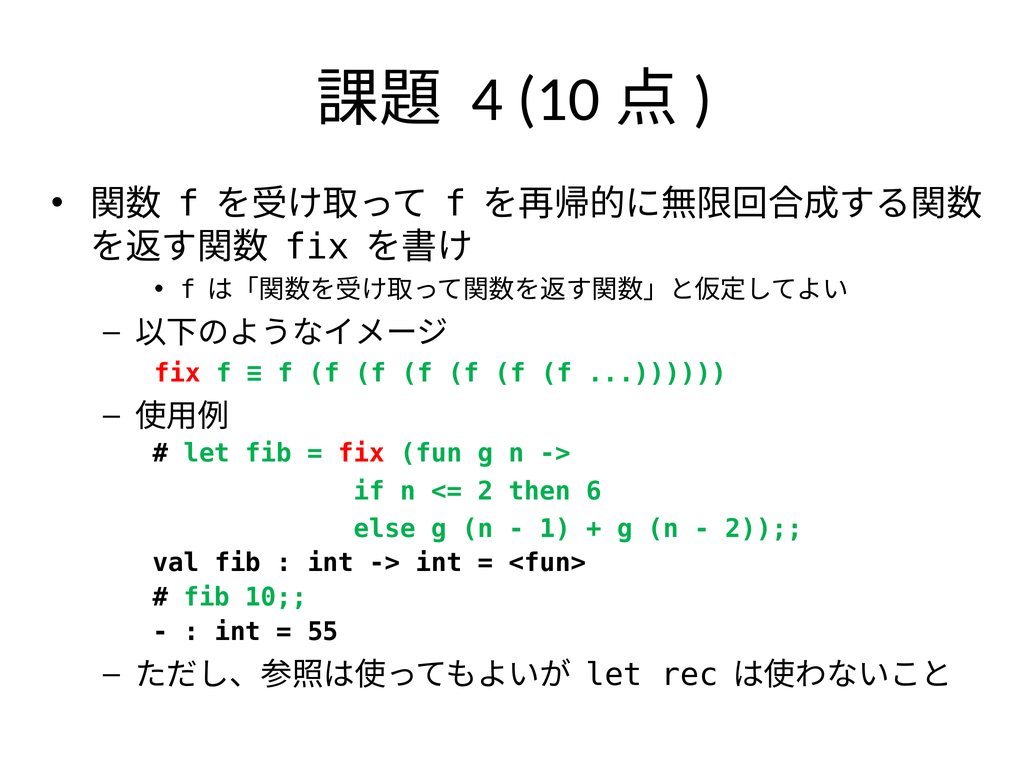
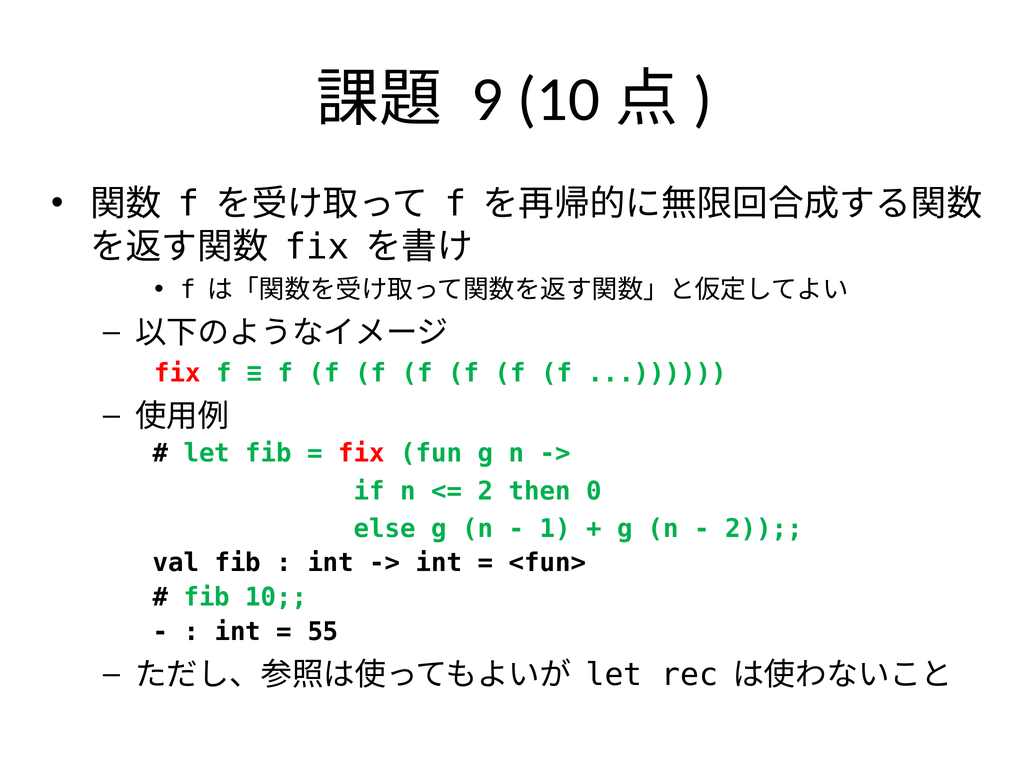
4: 4 -> 9 (487, 100)
6: 6 -> 0 (594, 491)
